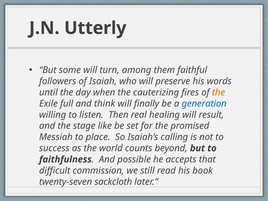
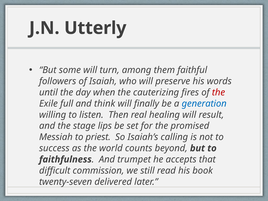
the colour: orange -> red (219, 92)
like: like -> lips (105, 126)
place: place -> priest (98, 137)
possible: possible -> trumpet (134, 159)
sackcloth: sackcloth -> delivered (113, 182)
